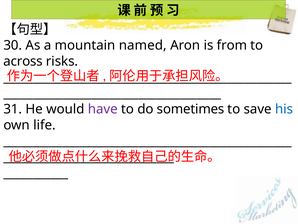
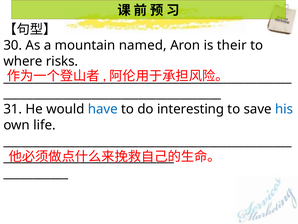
from: from -> their (232, 45)
across: across -> where (23, 61)
have colour: purple -> blue (103, 109)
sometimes: sometimes -> interesting (191, 109)
